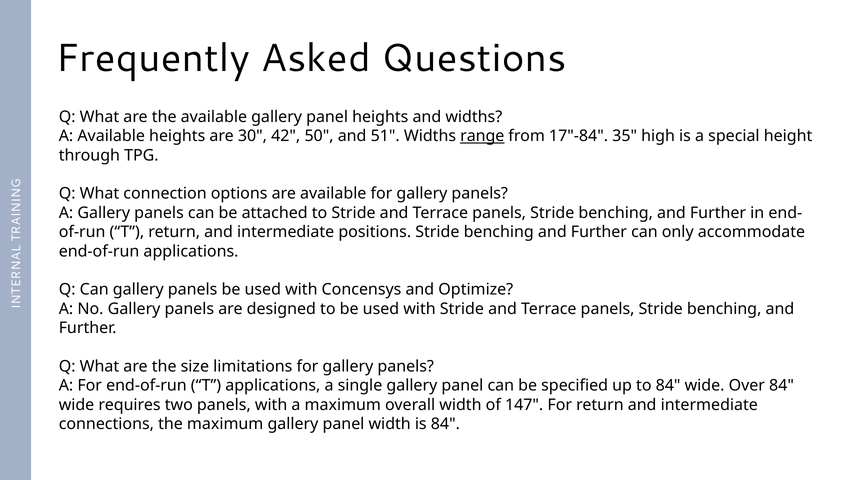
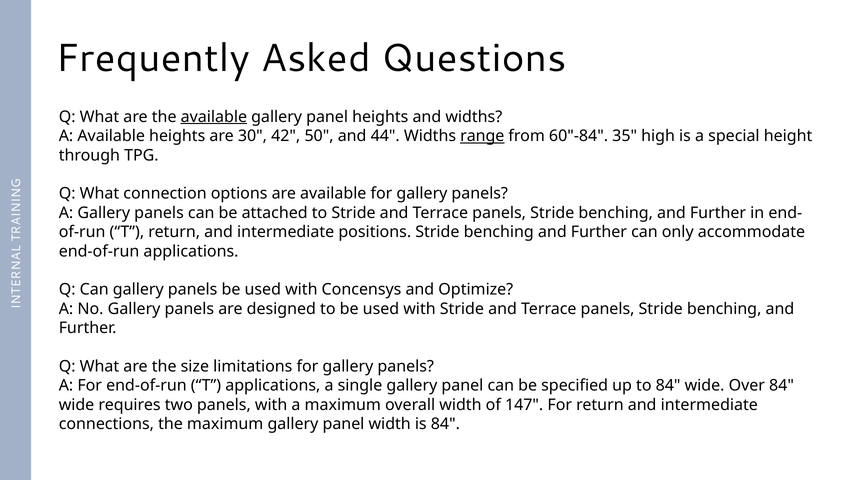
available underline: none -> present (214, 117)
51: 51 -> 44 (385, 136)
17"-84: 17"-84 -> 60"-84 (579, 136)
